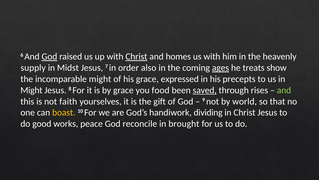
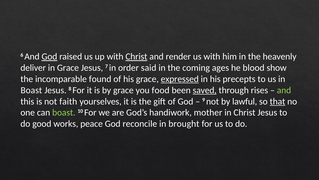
homes: homes -> render (178, 56)
supply: supply -> deliver (33, 68)
in Midst: Midst -> Grace (68, 68)
also: also -> said (149, 68)
ages underline: present -> none (221, 68)
treats: treats -> blood (254, 68)
incomparable might: might -> found (100, 79)
expressed underline: none -> present (180, 79)
Might: Might -> Boast (31, 90)
world: world -> lawful (245, 101)
that underline: none -> present (277, 101)
boast colour: yellow -> light green (64, 112)
dividing: dividing -> mother (208, 112)
